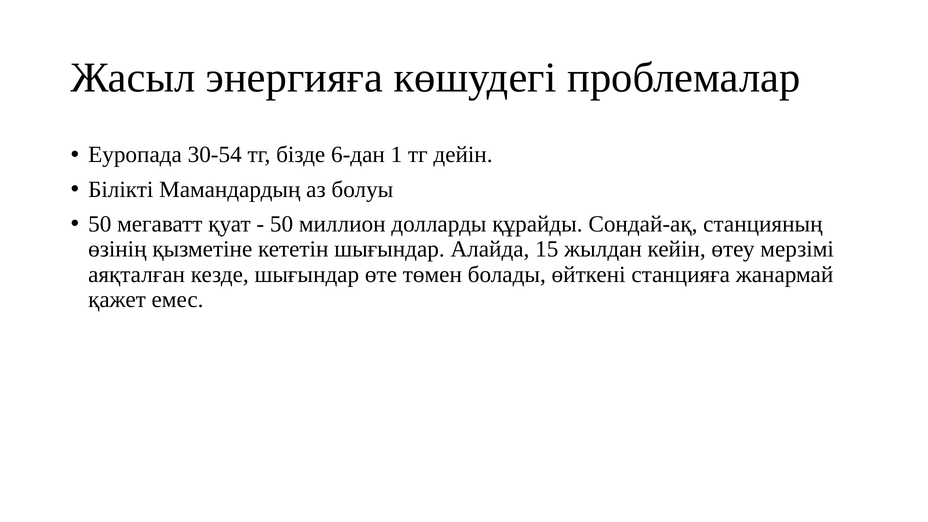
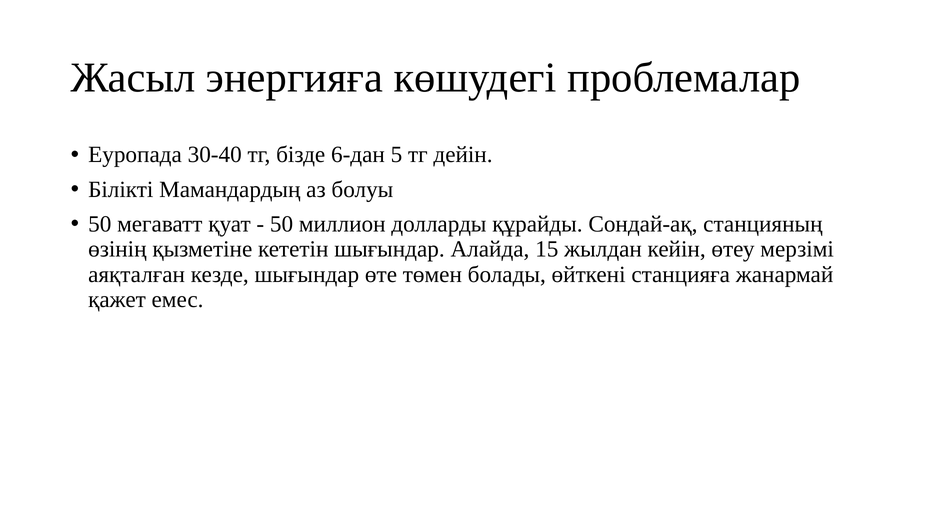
30-54: 30-54 -> 30-40 (215, 155)
1: 1 -> 5 (396, 155)
